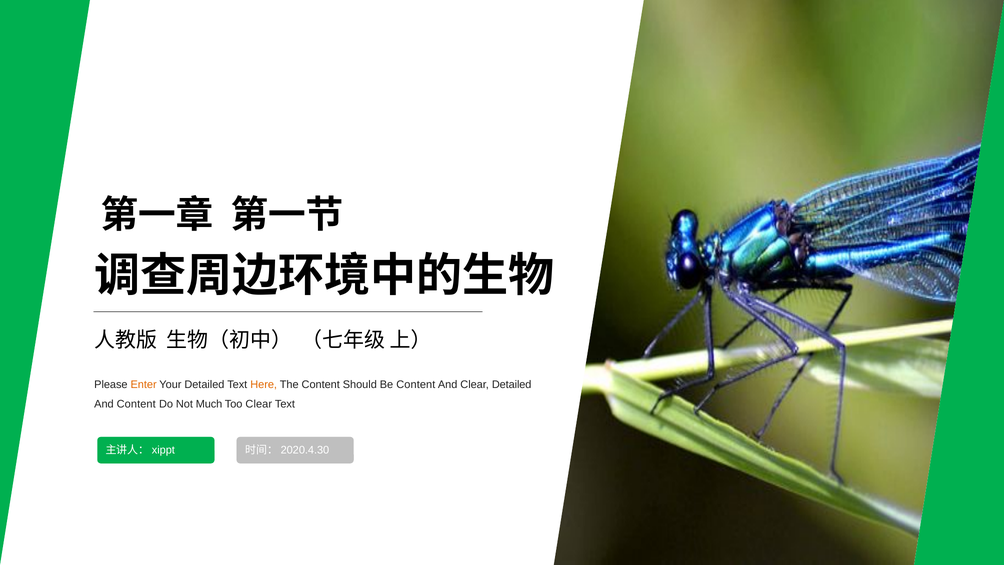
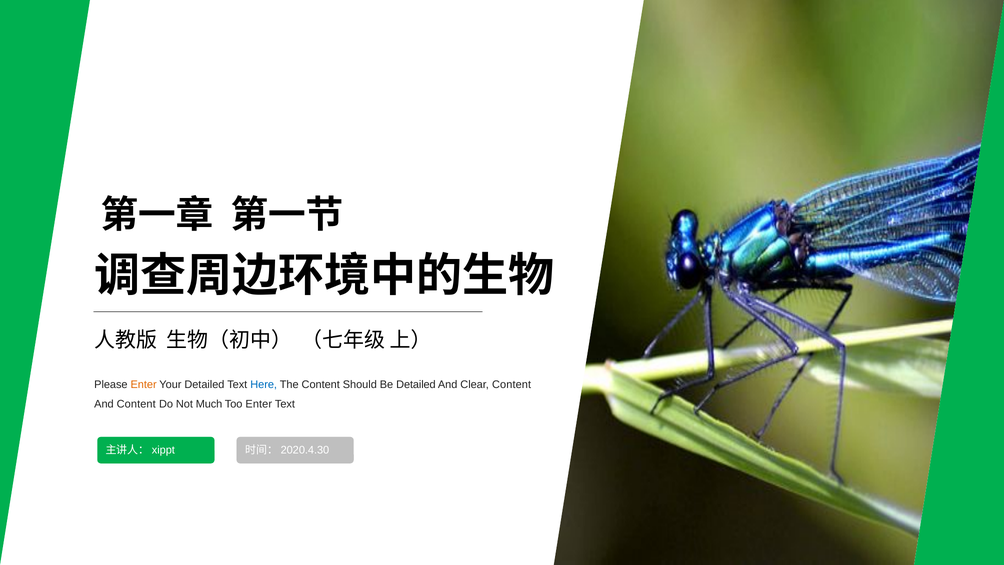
Here colour: orange -> blue (264, 384)
Be Content: Content -> Detailed (416, 384)
Clear Detailed: Detailed -> Content (512, 384)
Too Clear: Clear -> Enter (259, 404)
